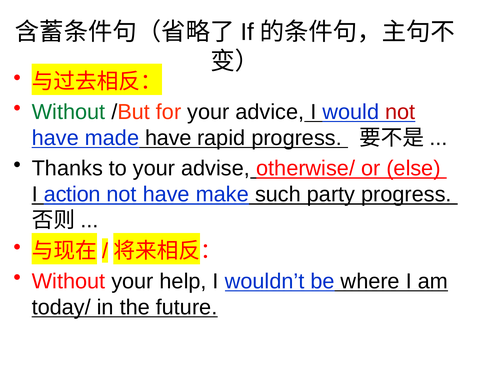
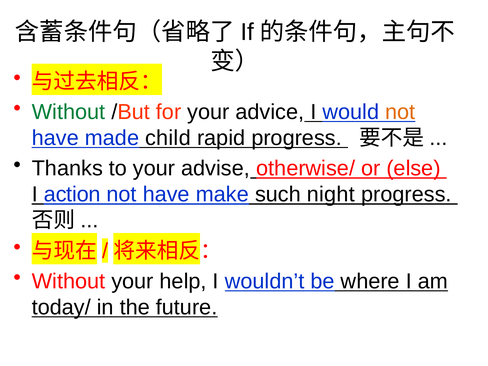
not colour: red -> orange (400, 112)
made have: have -> child (168, 138)
party: party -> night (331, 194)
